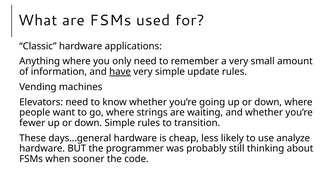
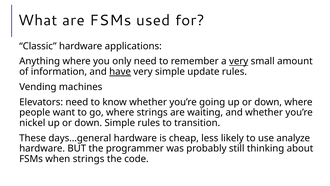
very underline: none -> present (239, 61)
fewer: fewer -> nickel (32, 123)
when sooner: sooner -> strings (89, 159)
